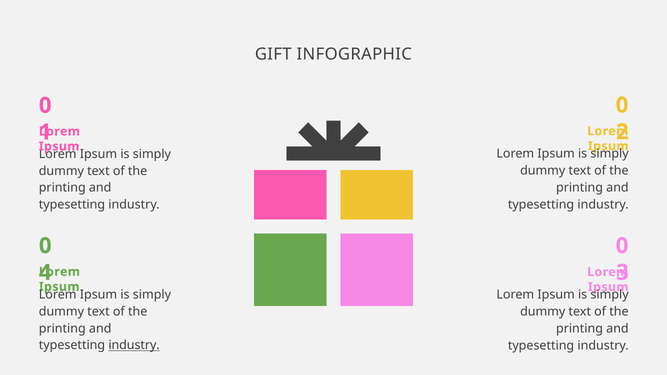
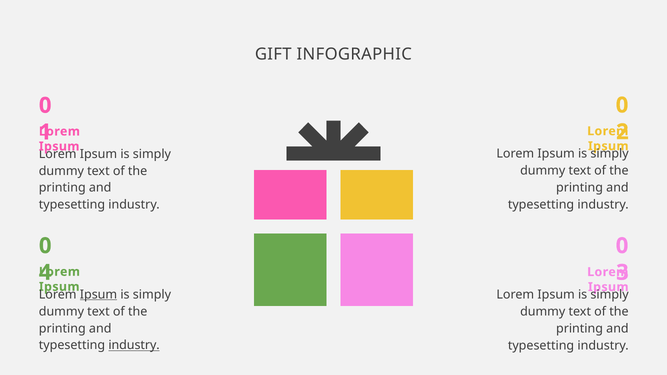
Ipsum underline: none -> present (99, 295)
